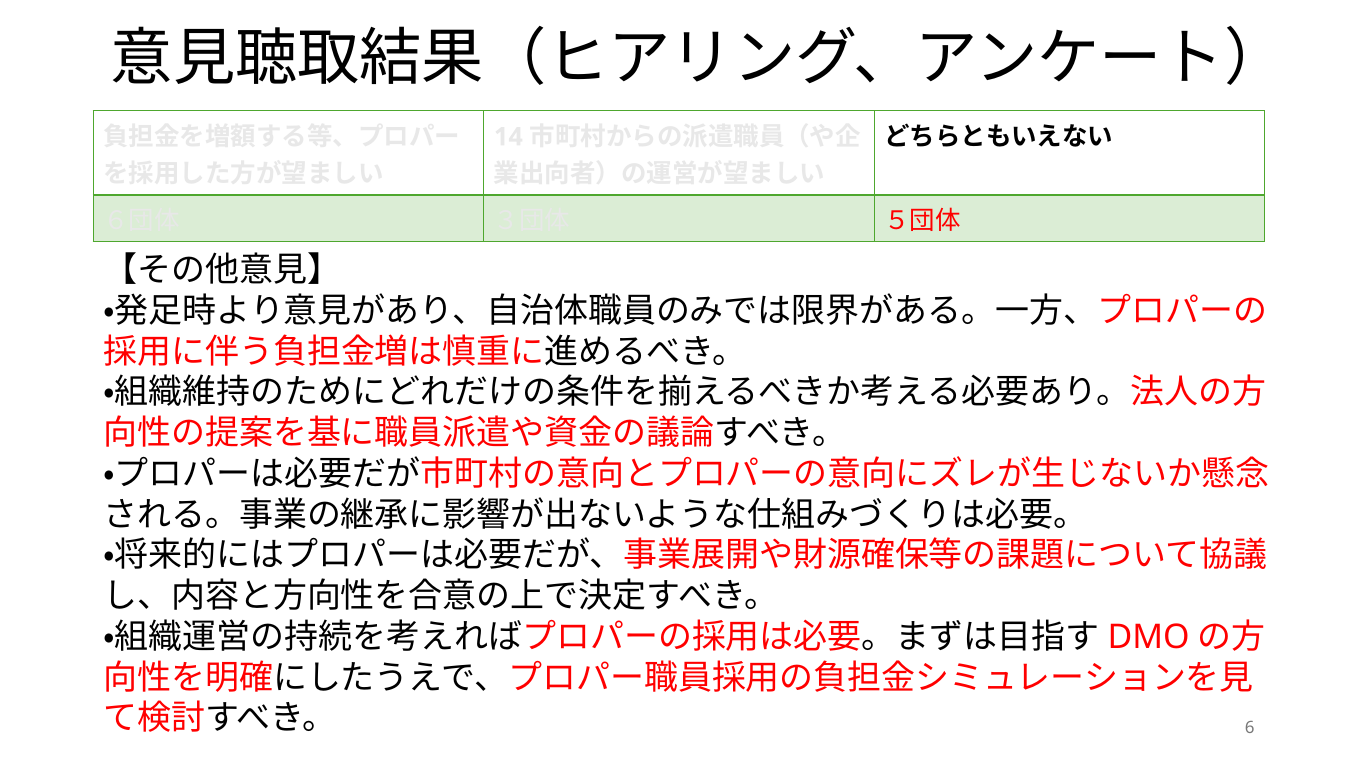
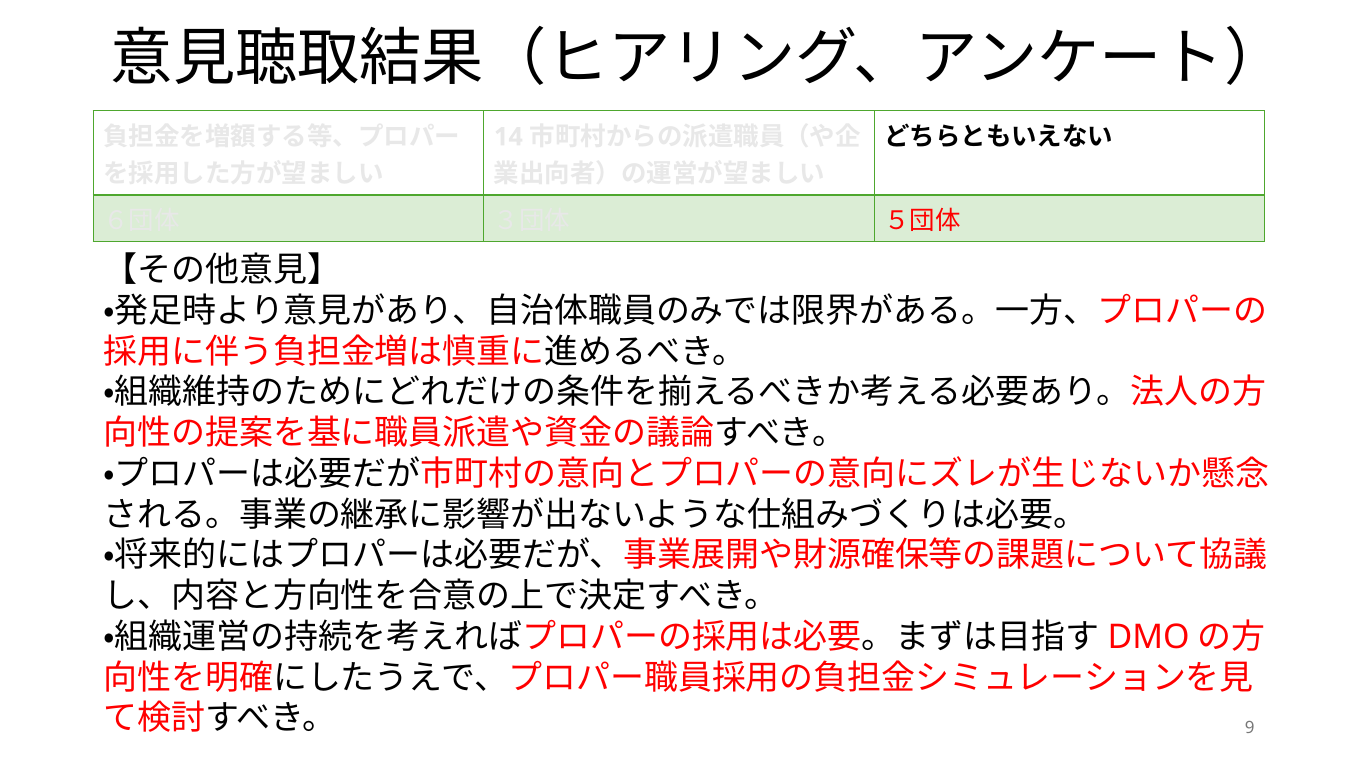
6: 6 -> 9 (1250, 728)
